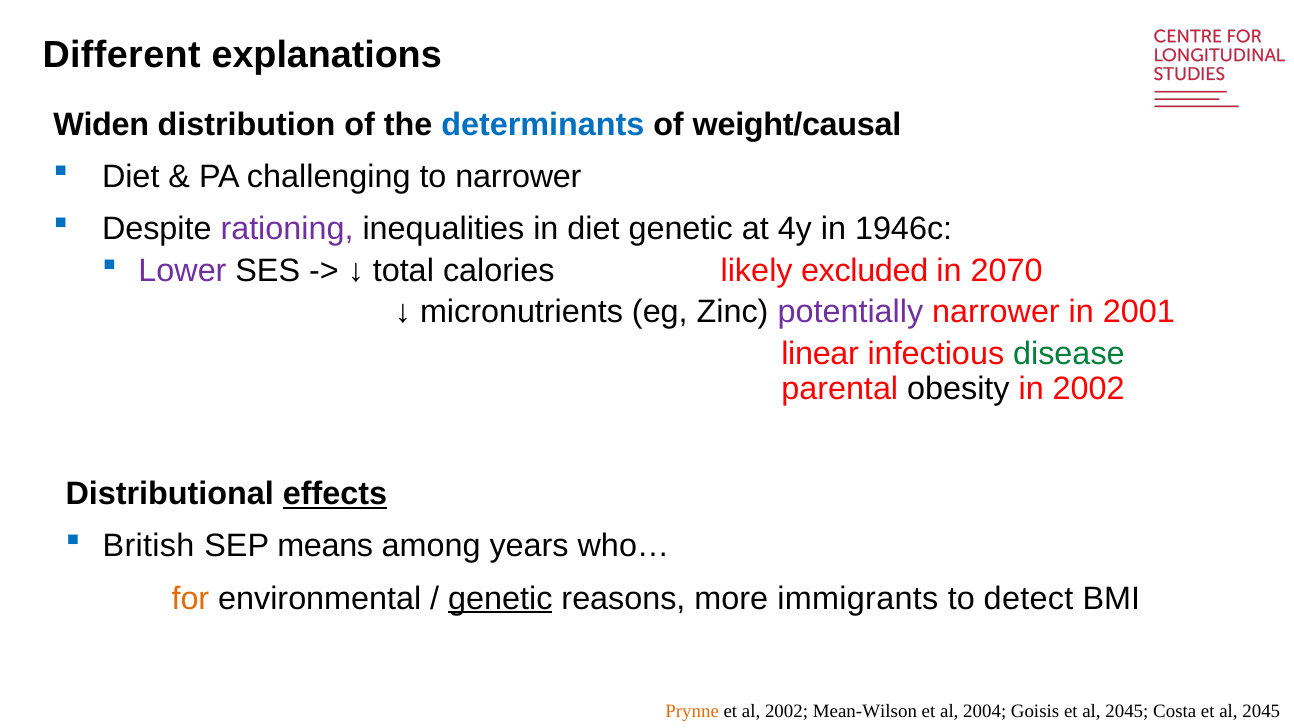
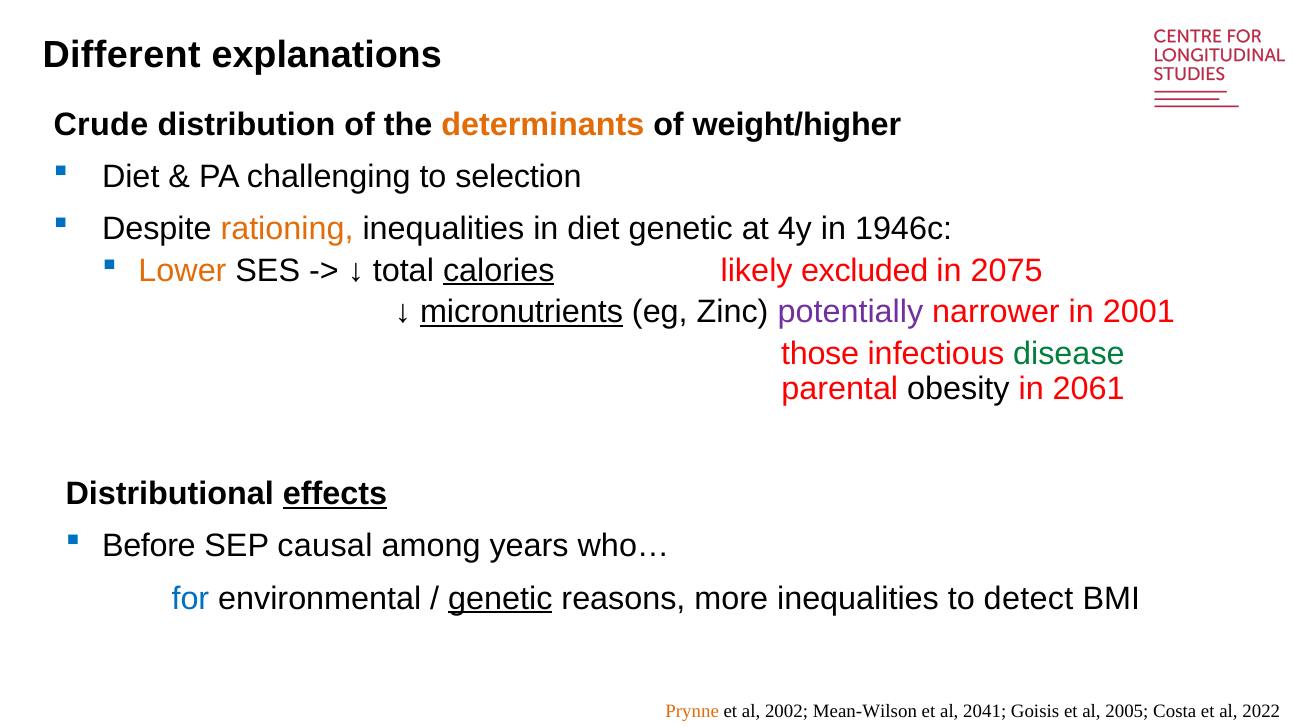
Widen: Widen -> Crude (101, 125)
determinants colour: blue -> orange (543, 125)
weight/causal: weight/causal -> weight/higher (797, 125)
to narrower: narrower -> selection (518, 177)
rationing colour: purple -> orange (287, 229)
Lower colour: purple -> orange (182, 270)
calories underline: none -> present (499, 270)
2070: 2070 -> 2075 (1007, 270)
micronutrients underline: none -> present (521, 312)
linear: linear -> those (820, 354)
in 2002: 2002 -> 2061 (1089, 389)
British: British -> Before (149, 546)
means: means -> causal (325, 546)
for colour: orange -> blue (190, 598)
more immigrants: immigrants -> inequalities (858, 598)
2004: 2004 -> 2041 (985, 711)
Goisis et al 2045: 2045 -> 2005 (1127, 711)
Costa et al 2045: 2045 -> 2022 (1261, 711)
